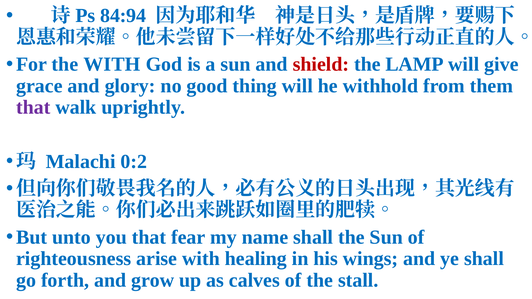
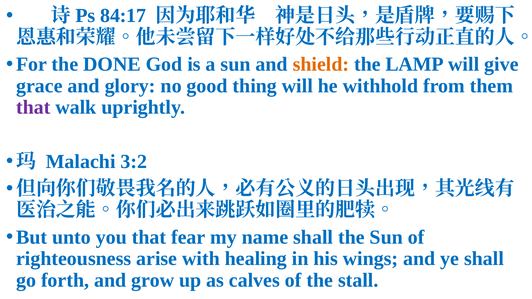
84:94: 84:94 -> 84:17 (123, 16)
the WITH: WITH -> DONE (112, 64)
shield colour: red -> orange (321, 64)
0:2: 0:2 -> 3:2 (134, 162)
